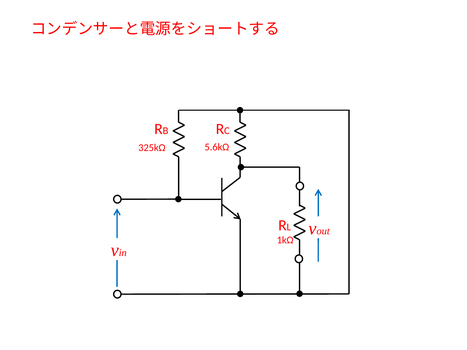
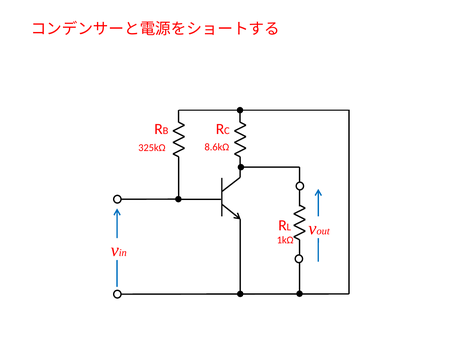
5.6kΩ: 5.6kΩ -> 8.6kΩ (217, 147)
